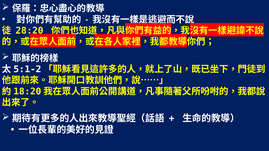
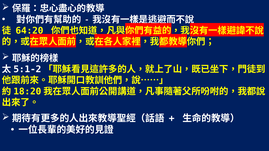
28:20: 28:20 -> 64:20 (29, 31)
